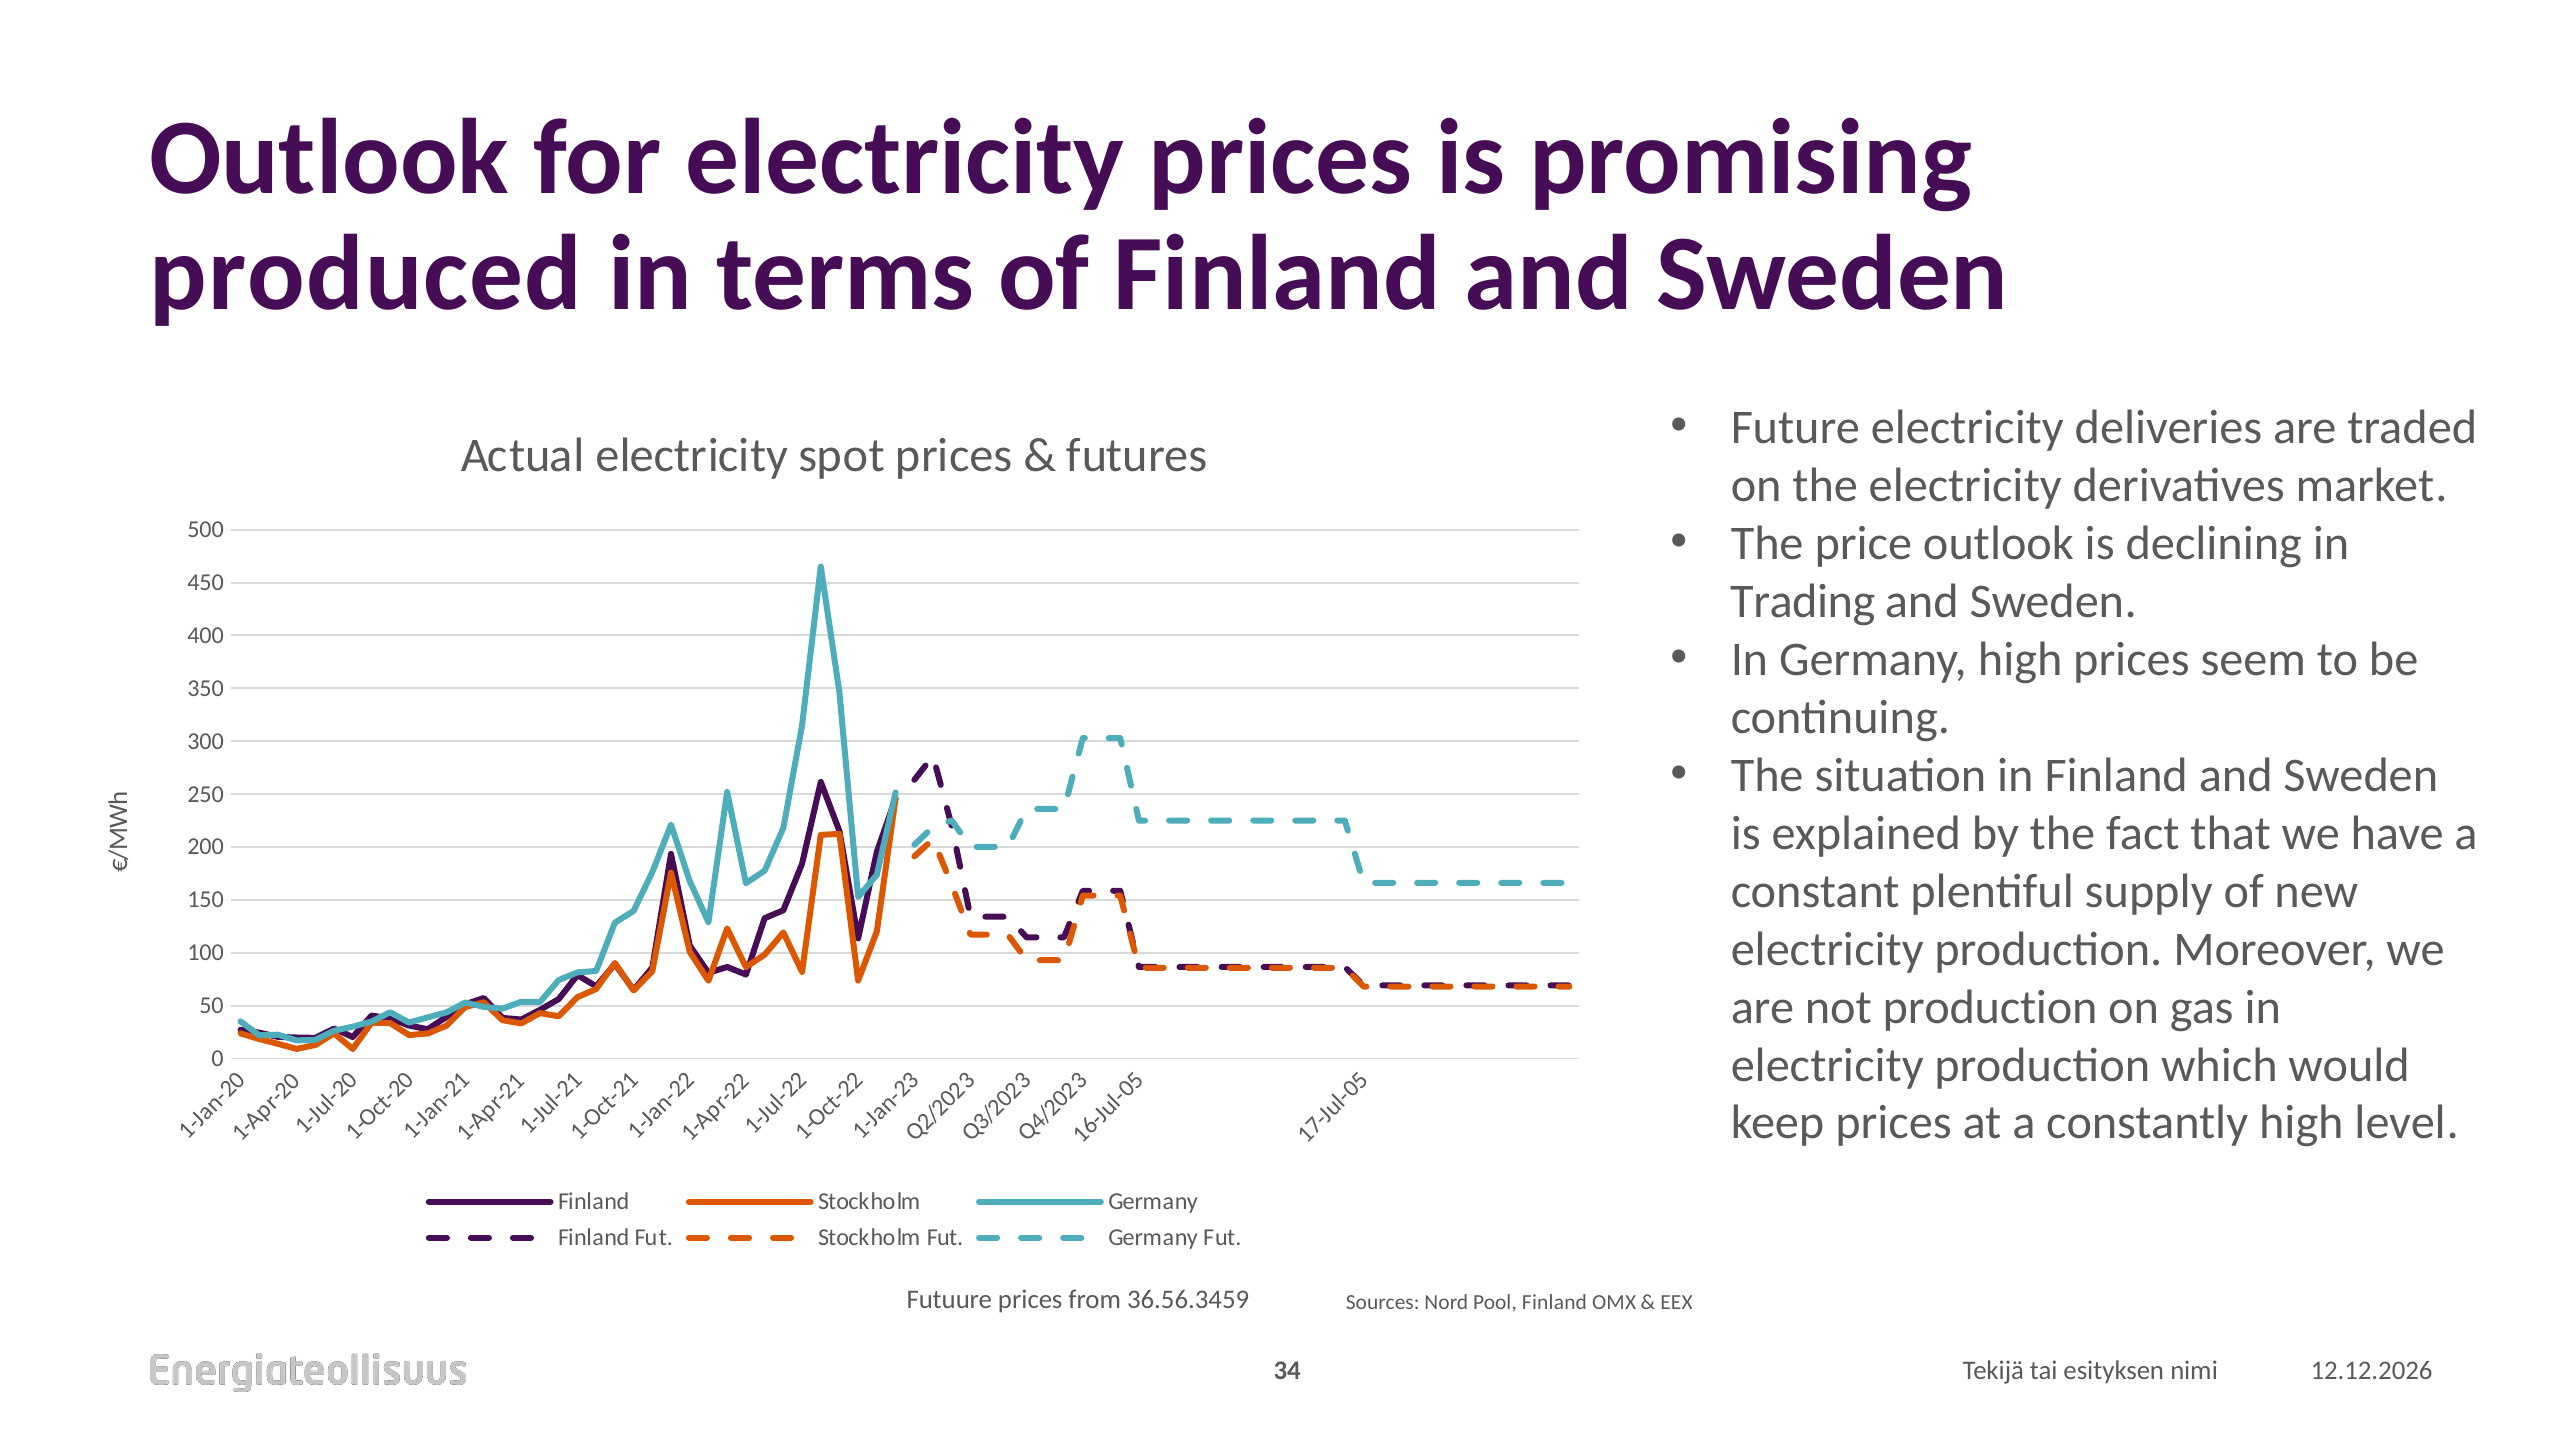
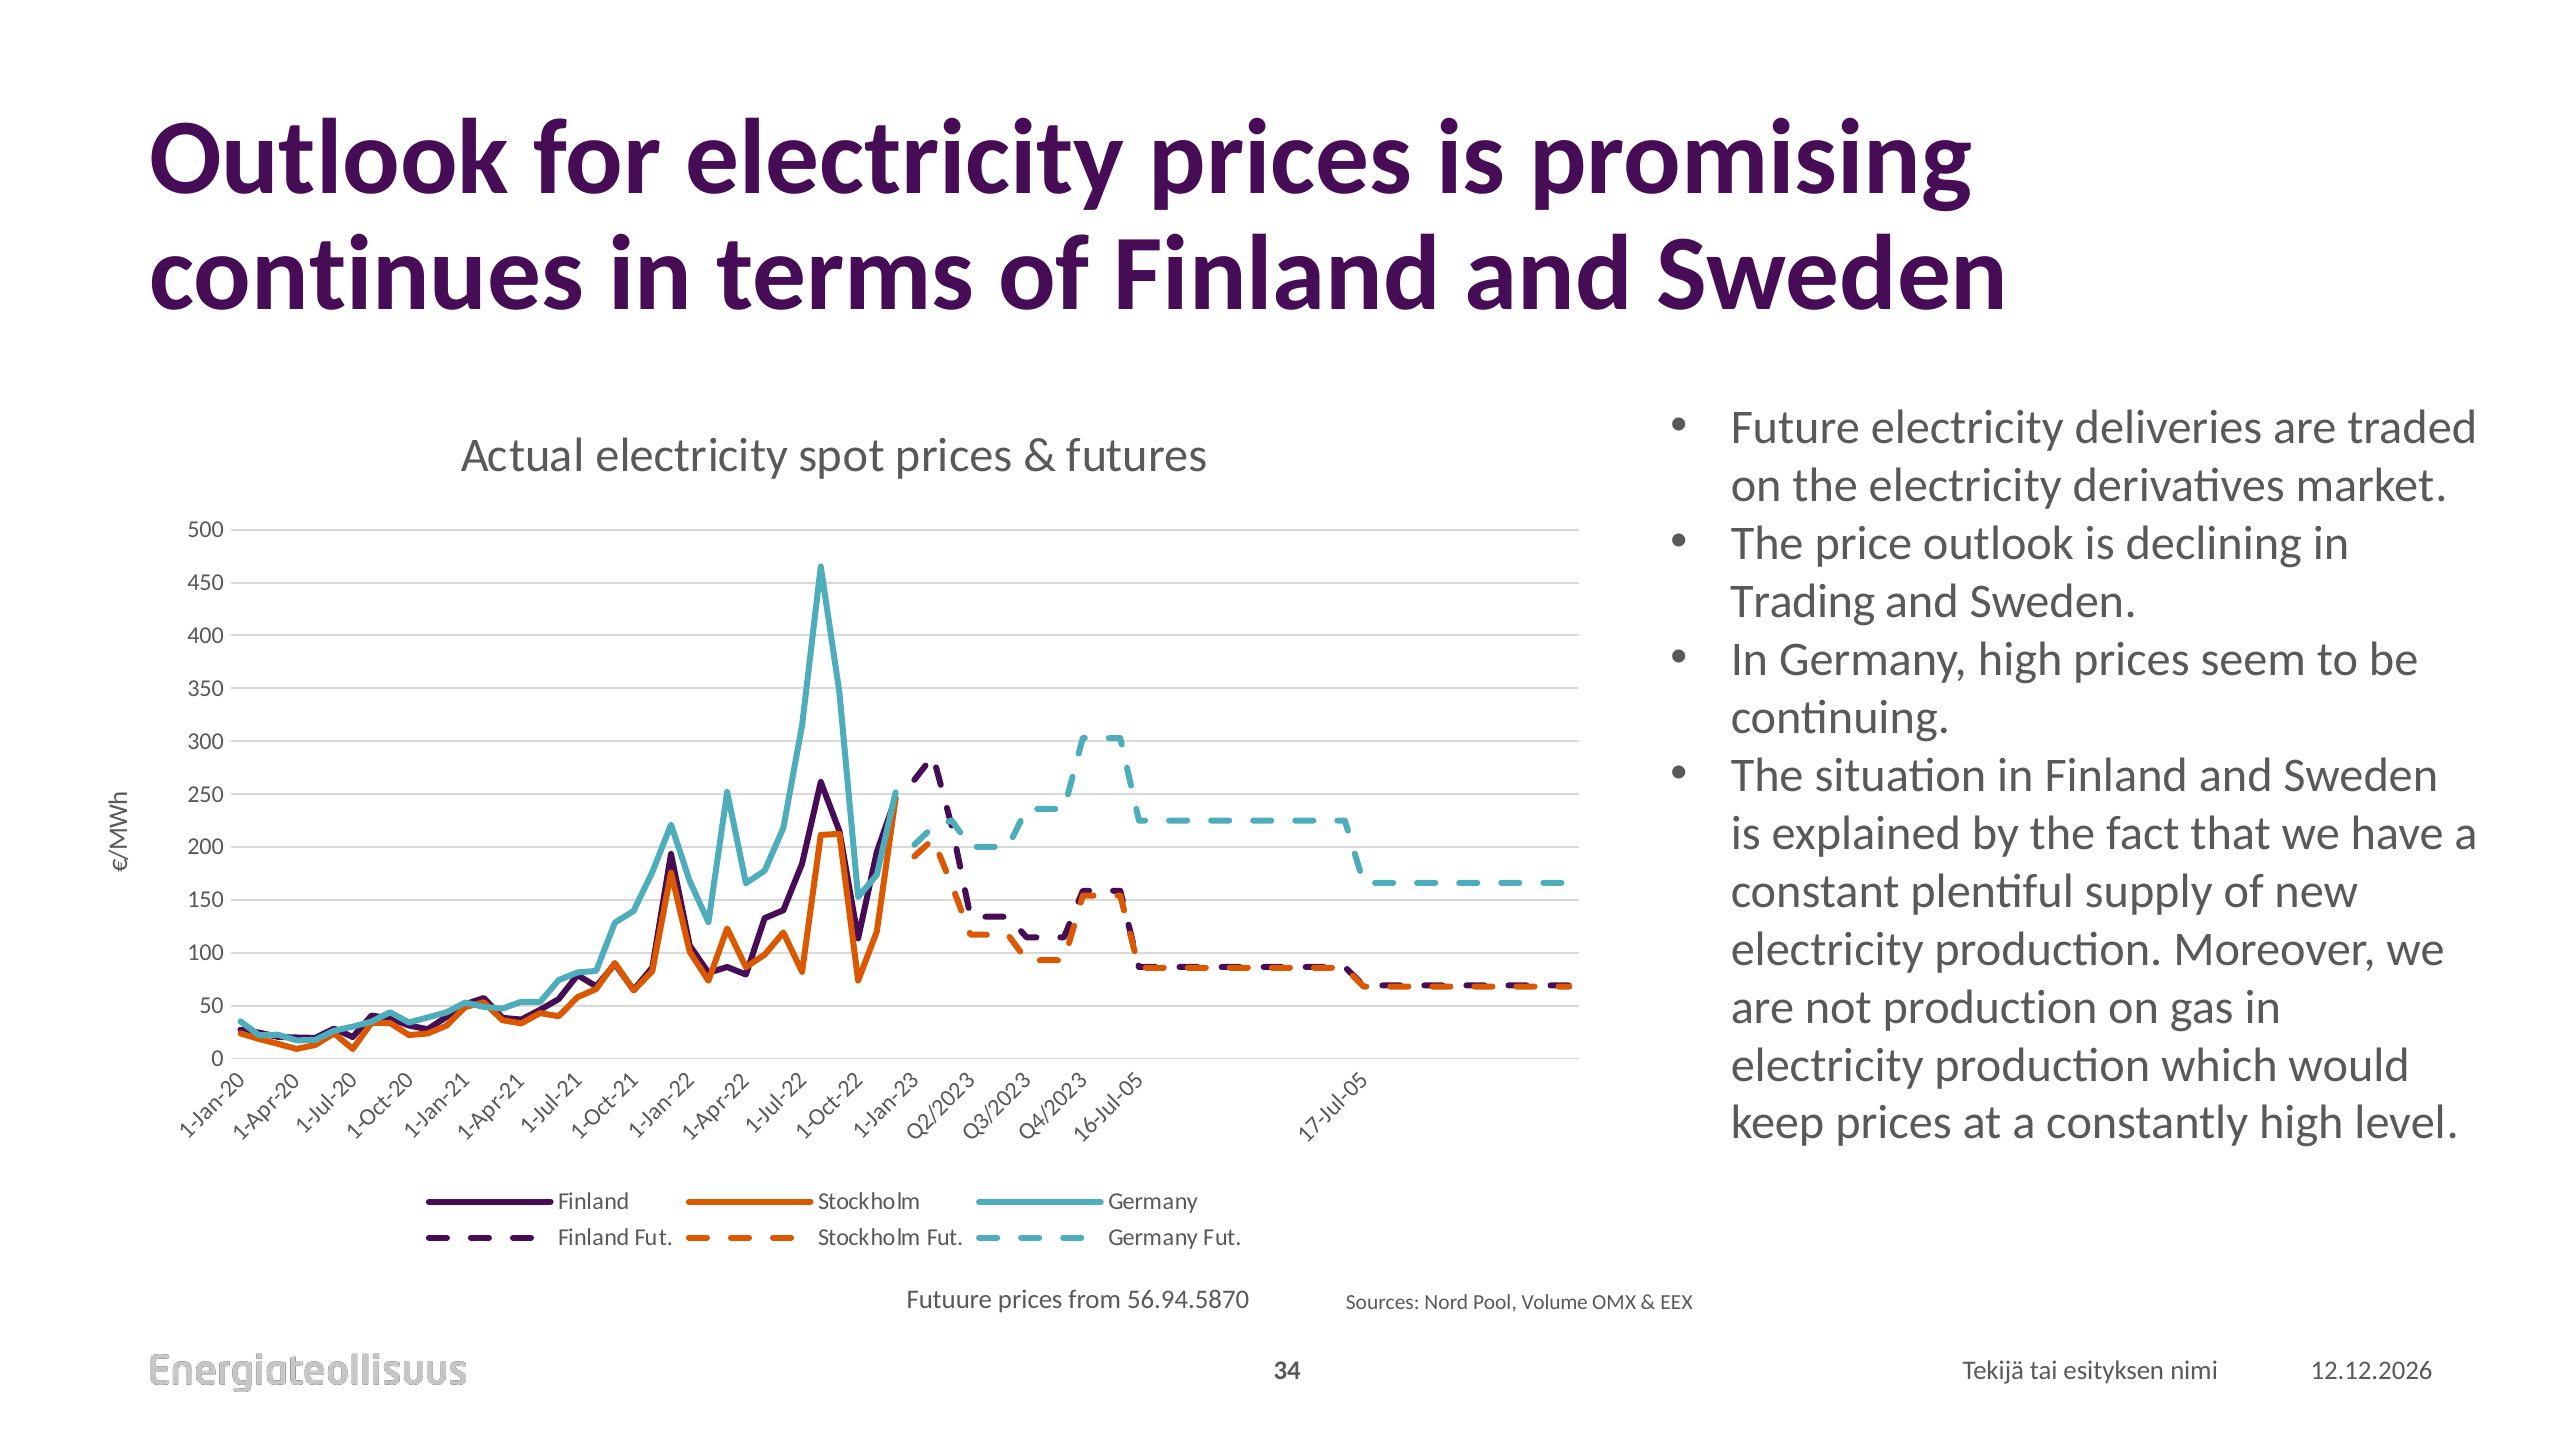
produced: produced -> continues (367, 274)
36.56.3459: 36.56.3459 -> 56.94.5870 (1188, 1299)
Pool Finland: Finland -> Volume (1555, 1302)
